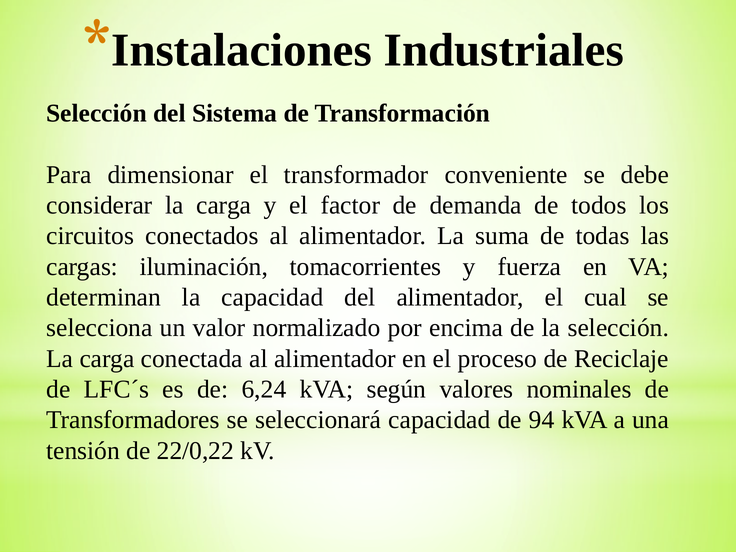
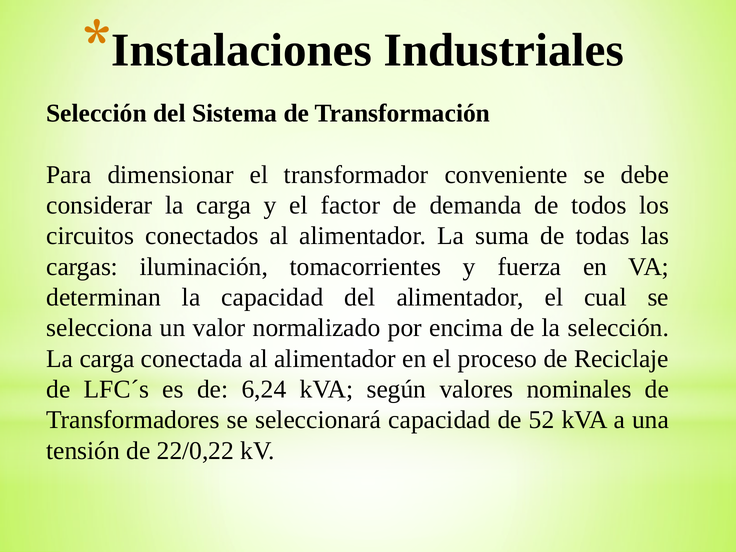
94: 94 -> 52 (542, 420)
